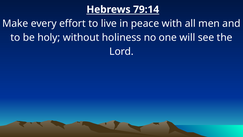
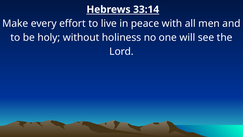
79:14: 79:14 -> 33:14 (146, 9)
